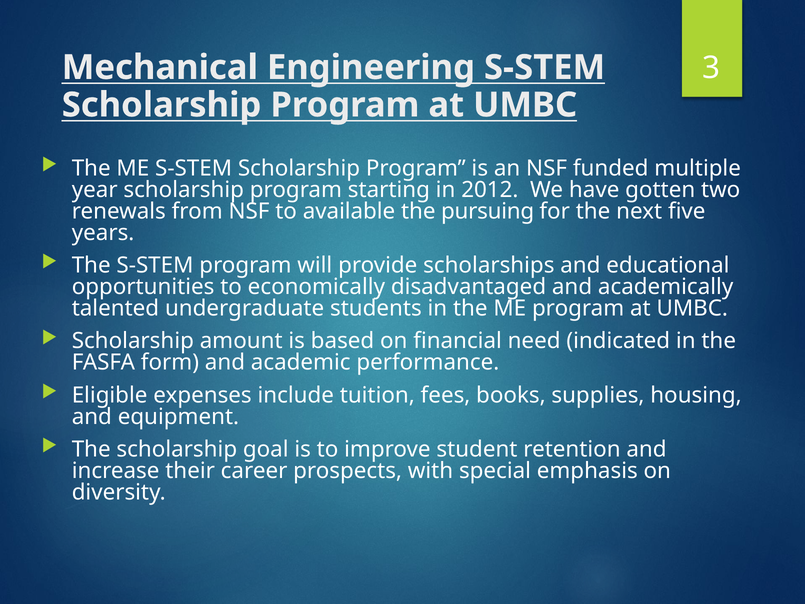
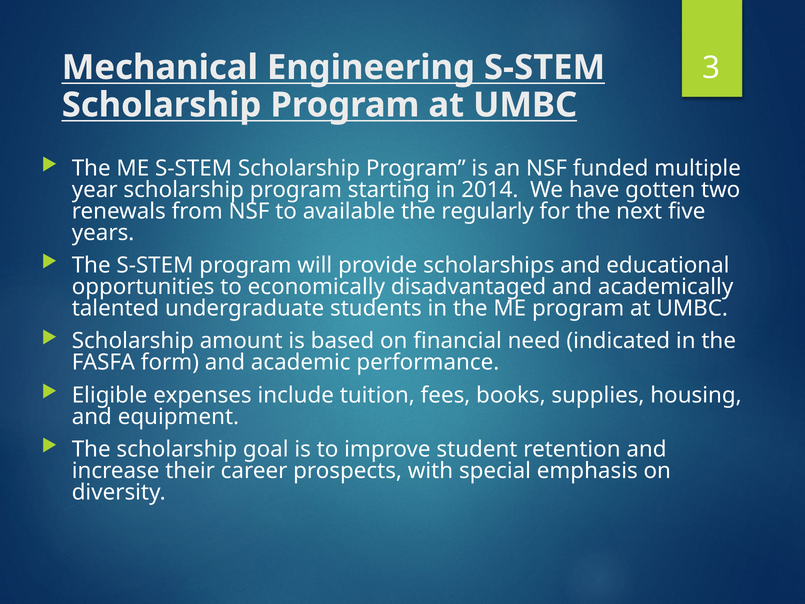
2012: 2012 -> 2014 (490, 190)
pursuing: pursuing -> regularly (488, 211)
